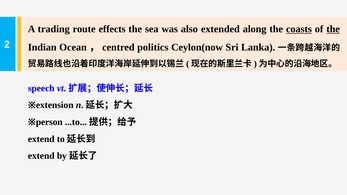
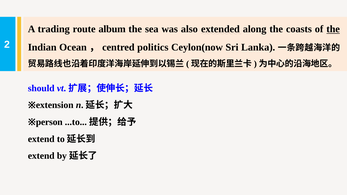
effects: effects -> album (112, 29)
coasts underline: present -> none (299, 29)
speech: speech -> should (41, 88)
